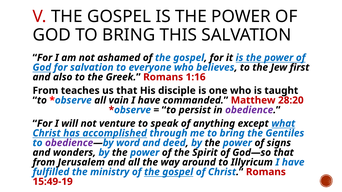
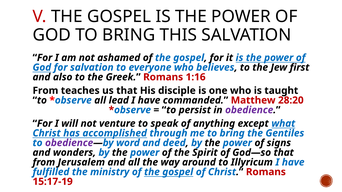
vain: vain -> lead (119, 100)
15:49-19: 15:49-19 -> 15:17-19 (53, 182)
